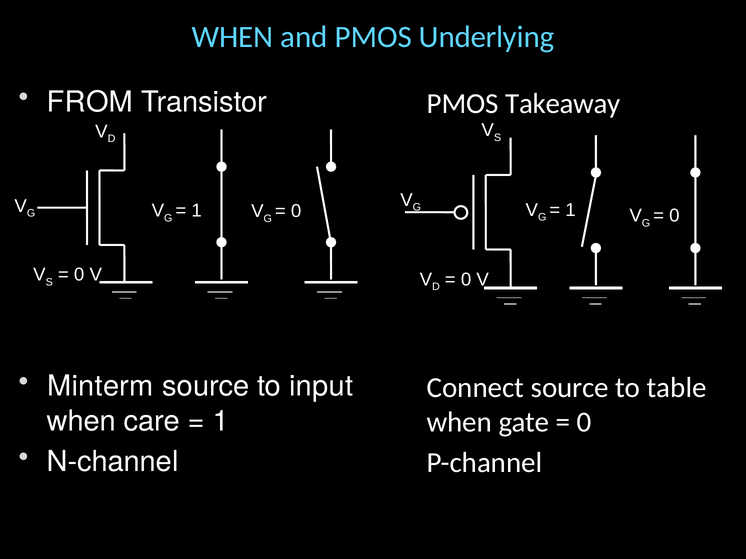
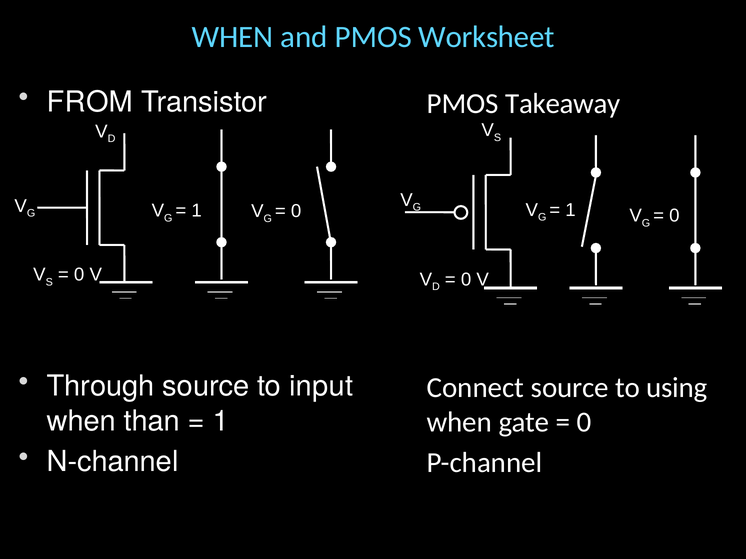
Underlying: Underlying -> Worksheet (487, 37)
Minterm: Minterm -> Through (101, 387)
table: table -> using (677, 388)
care: care -> than (152, 421)
